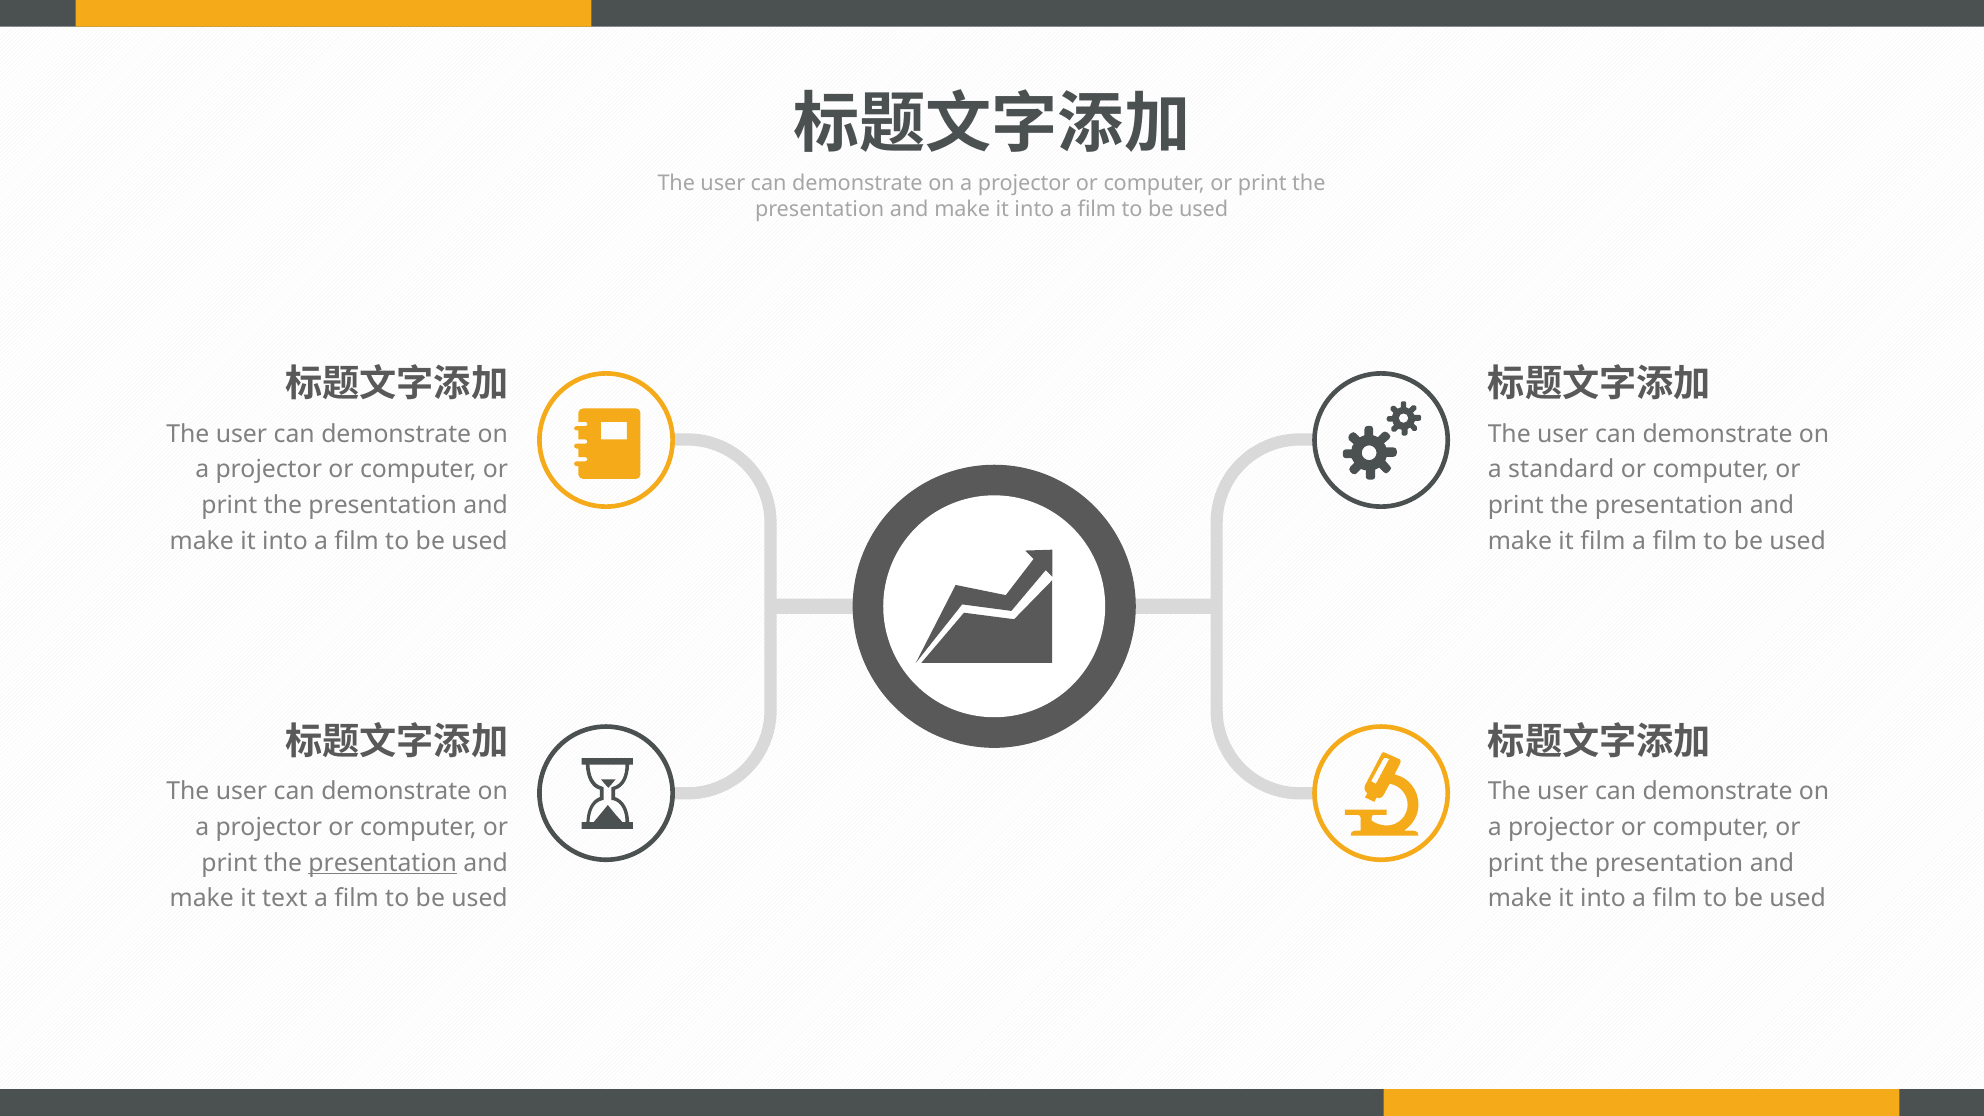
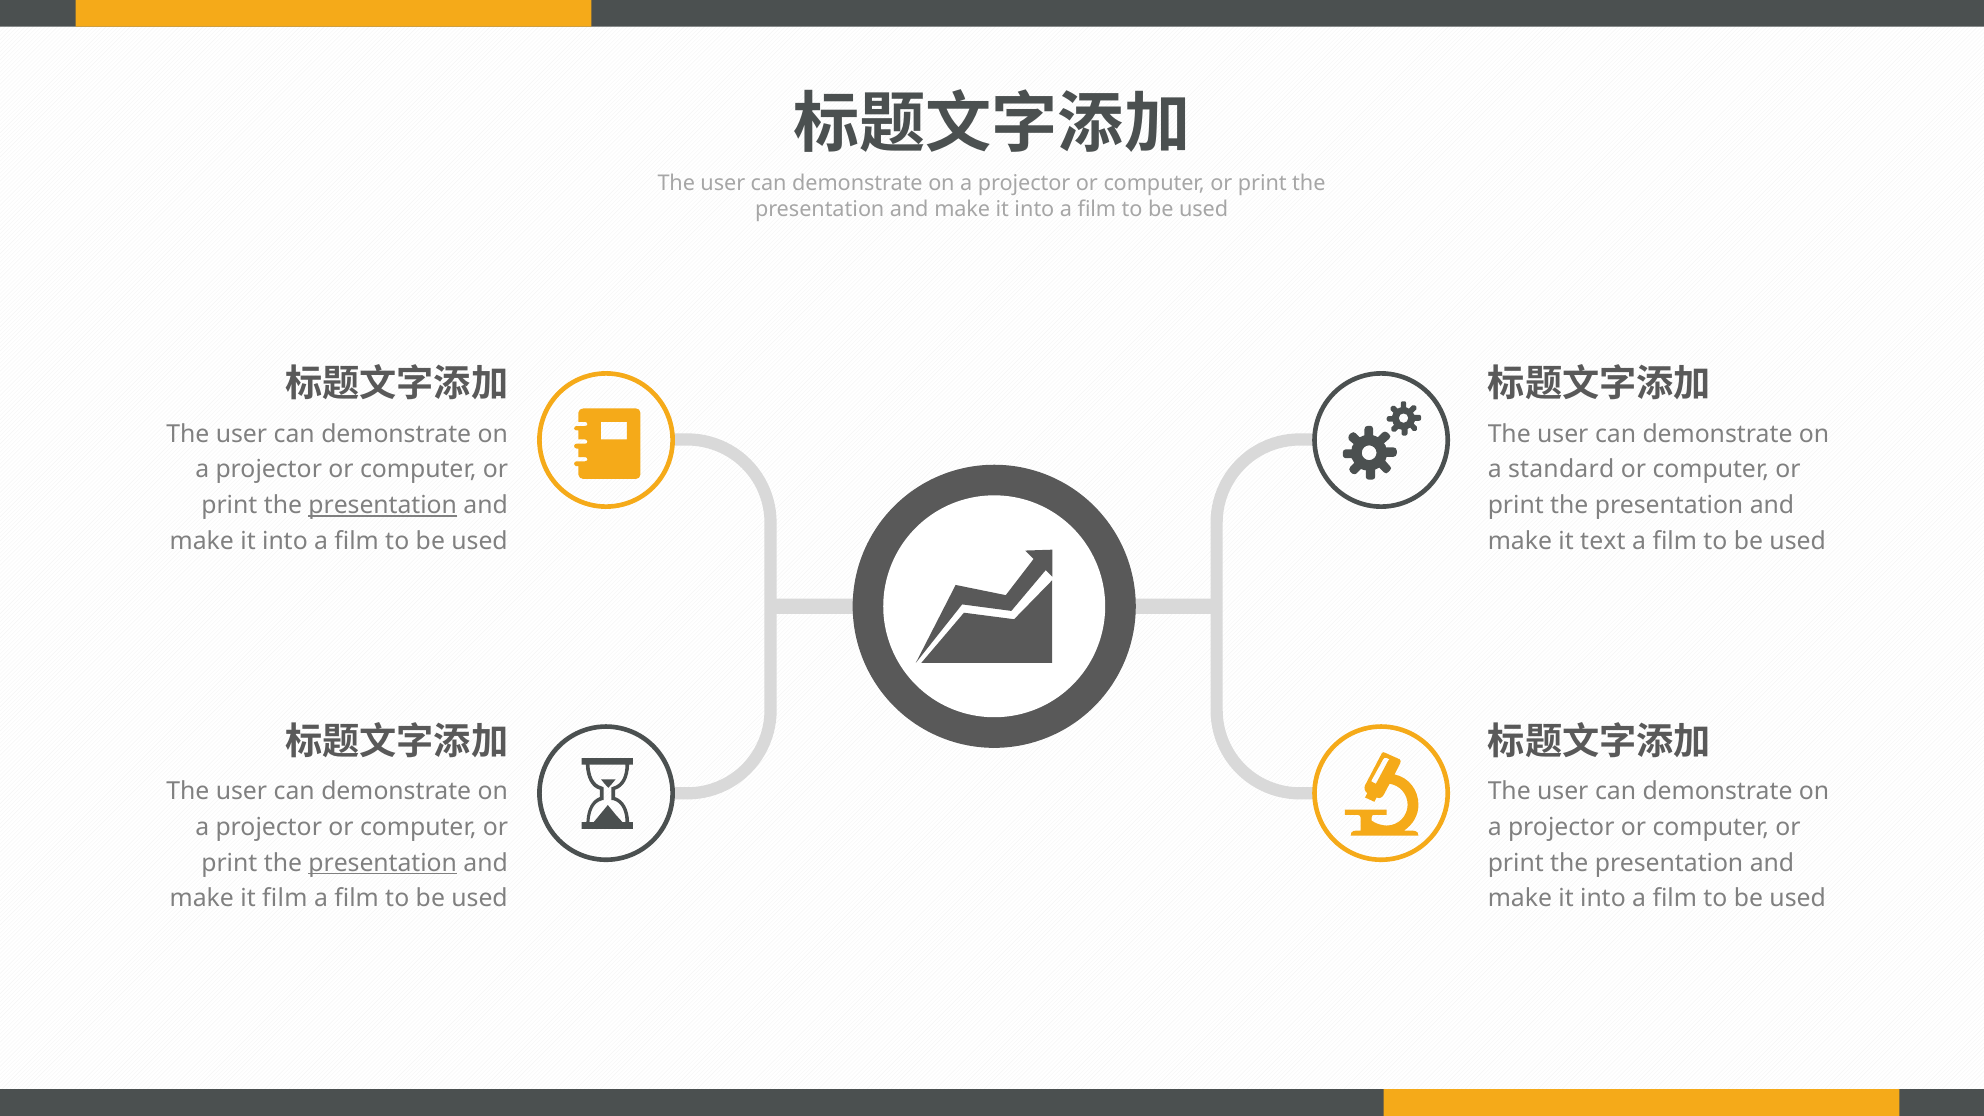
presentation underline: none -> present (383, 505)
it film: film -> text (1603, 541)
it text: text -> film (285, 899)
